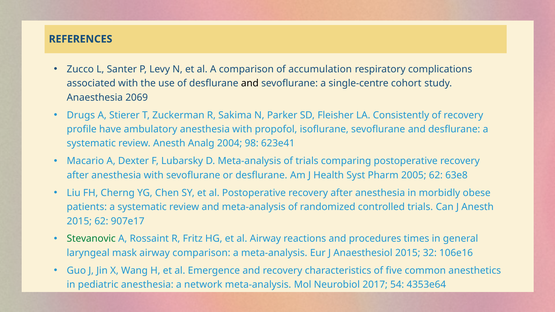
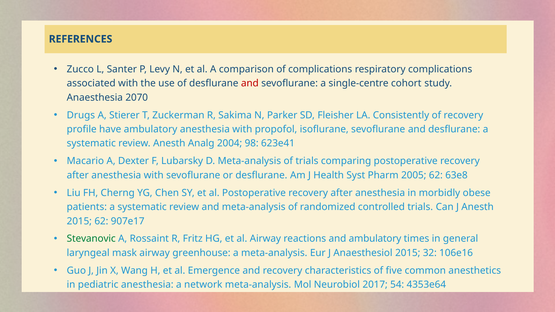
of accumulation: accumulation -> complications (320, 69)
and colour: black -> red (250, 83)
2069: 2069 -> 2070 (137, 98)
and procedures: procedures -> ambulatory (375, 239)
airway comparison: comparison -> greenhouse (201, 253)
